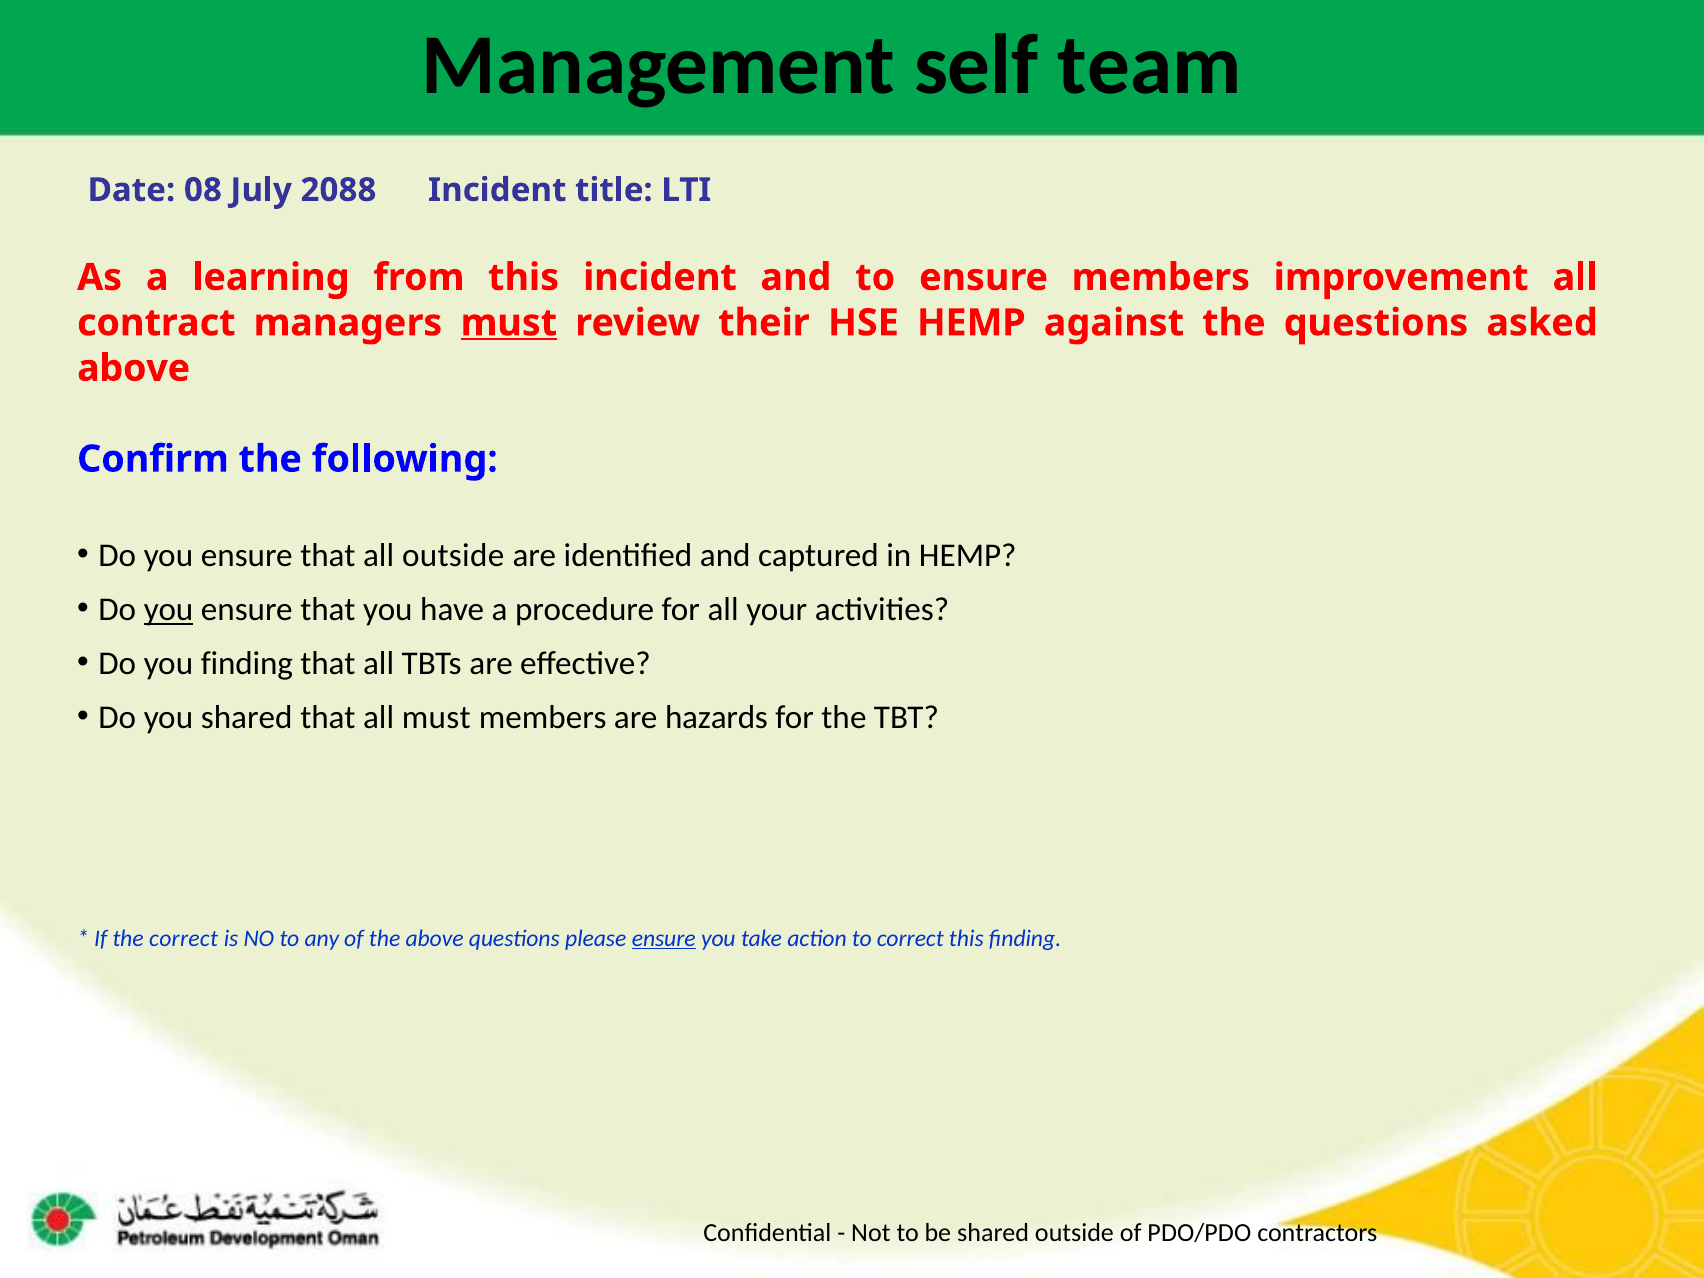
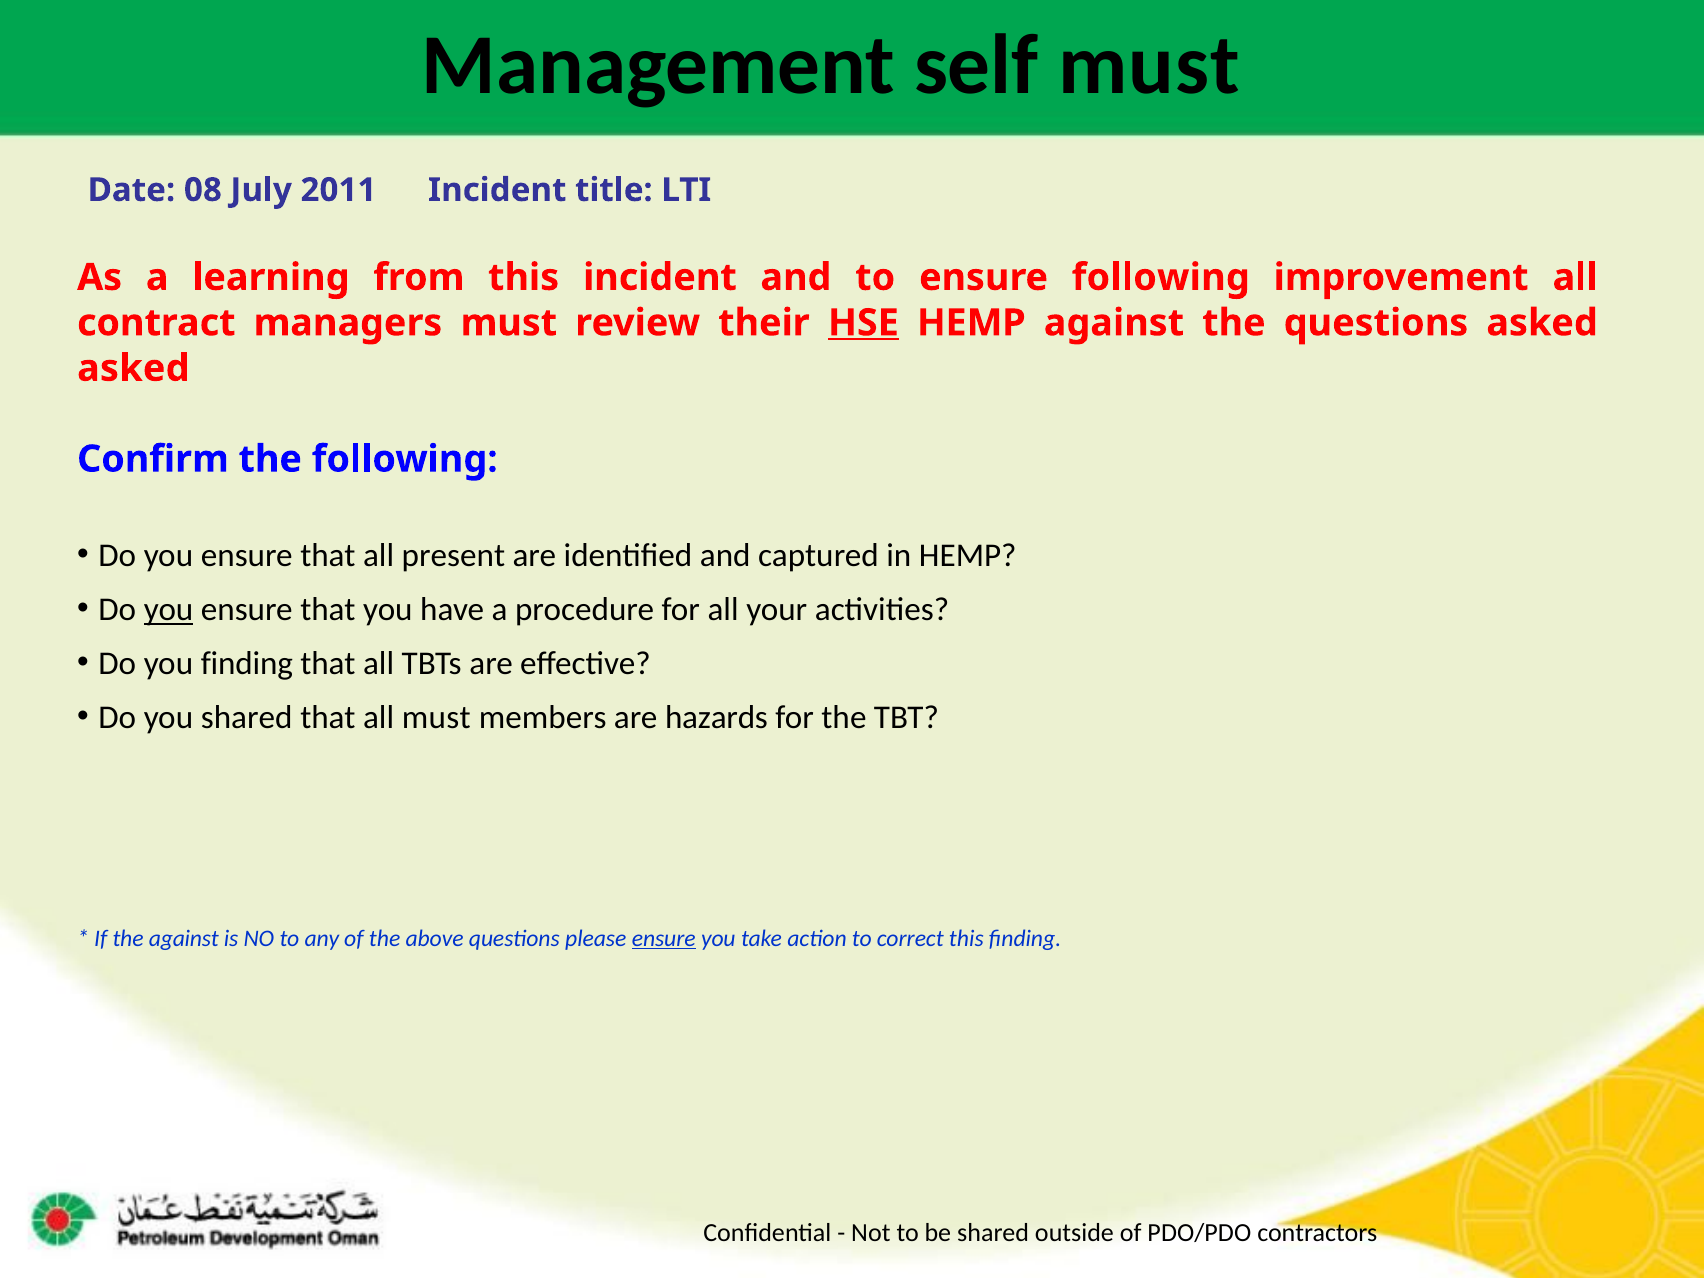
self team: team -> must (1149, 65)
2088: 2088 -> 2011 (338, 190)
ensure members: members -> following (1161, 277)
must underline: present -> none (509, 323)
HSE underline: none -> present (863, 323)
above: above -> asked (133, 368)
all outside: outside -> present (453, 555)
the correct: correct -> against (184, 938)
